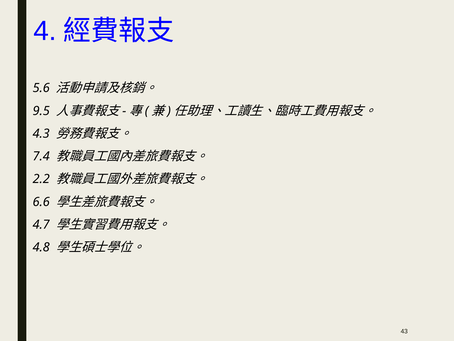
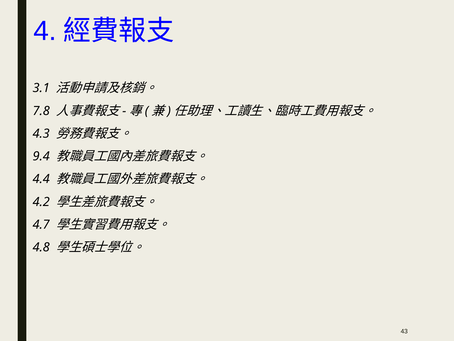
5.6: 5.6 -> 3.1 (41, 88)
9.5: 9.5 -> 7.8 (41, 111)
7.4: 7.4 -> 9.4 (41, 156)
2.2: 2.2 -> 4.4 (41, 179)
6.6: 6.6 -> 4.2 (41, 202)
